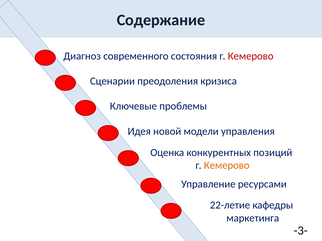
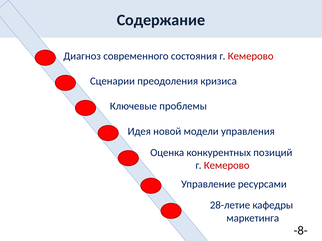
Кемерово colour: orange -> red (227, 166)
22-летие: 22-летие -> 28-летие (230, 206)
-3-: -3- -> -8- (301, 231)
